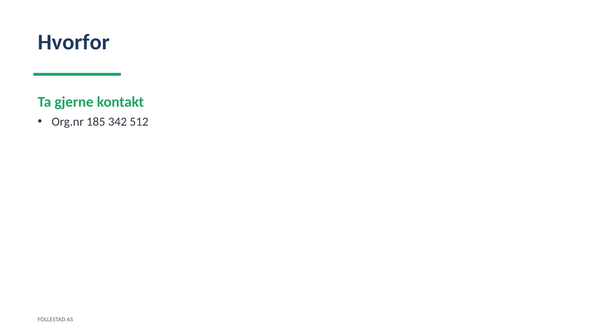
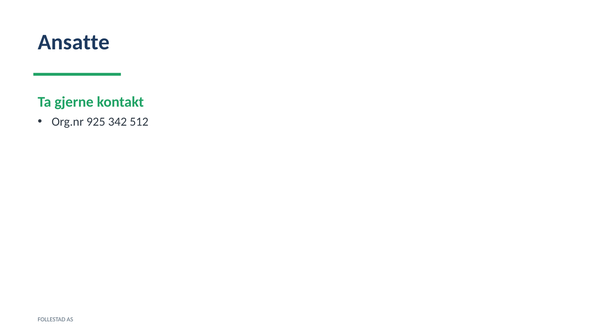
Hvorfor: Hvorfor -> Ansatte (74, 42)
185: 185 -> 925 (96, 122)
